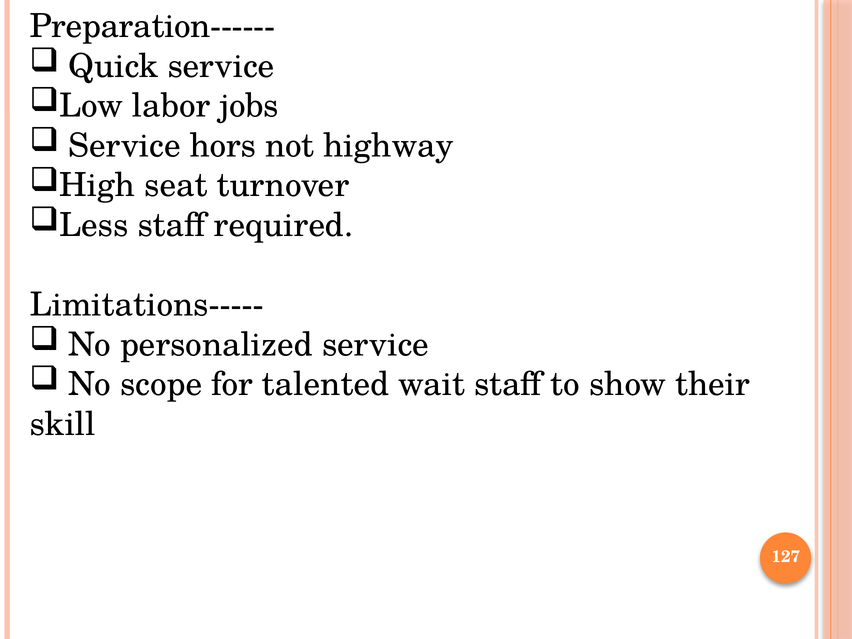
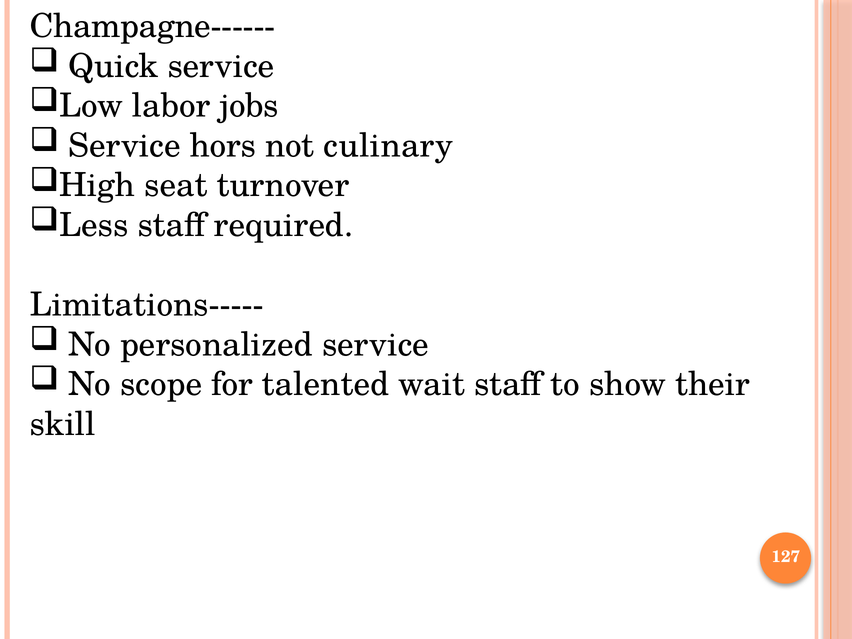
Preparation------: Preparation------ -> Champagne------ (152, 26)
highway: highway -> culinary (388, 146)
